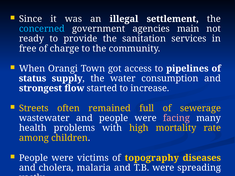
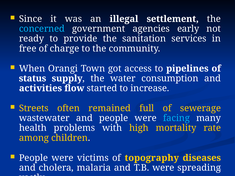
main: main -> early (188, 29)
strongest: strongest -> activities (40, 88)
facing colour: pink -> light blue (176, 118)
